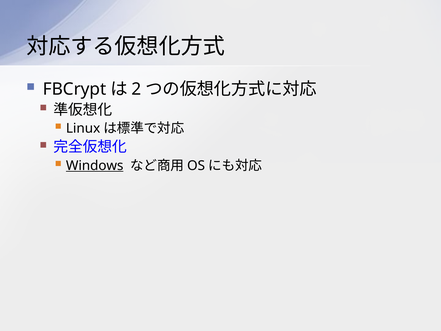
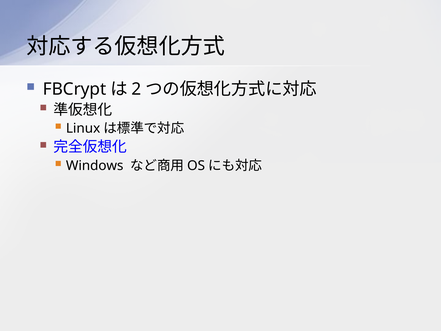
Windows underline: present -> none (95, 165)
